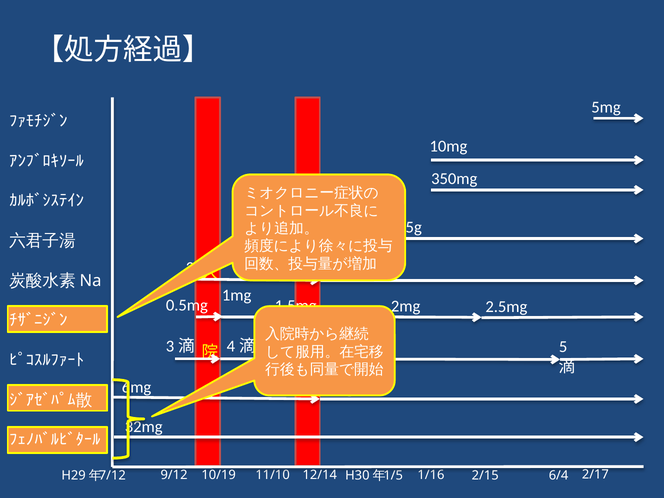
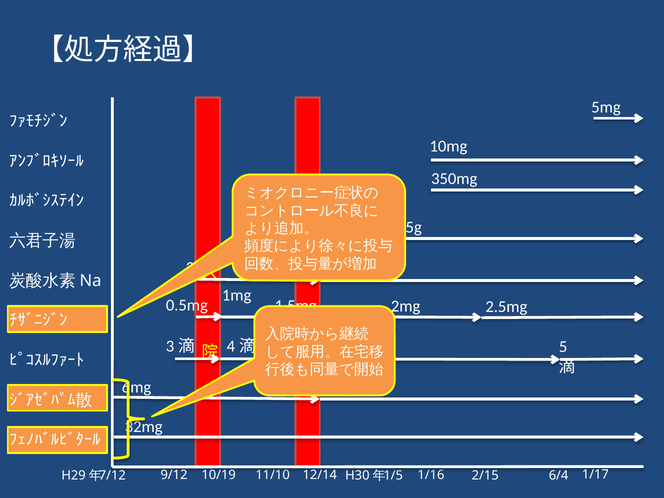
2/17: 2/17 -> 1/17 (595, 475)
